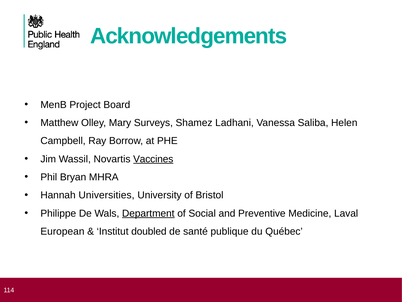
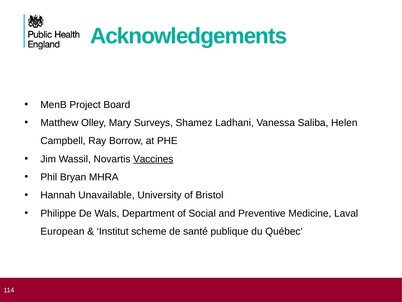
Universities: Universities -> Unavailable (107, 195)
Department underline: present -> none (148, 213)
doubled: doubled -> scheme (149, 231)
